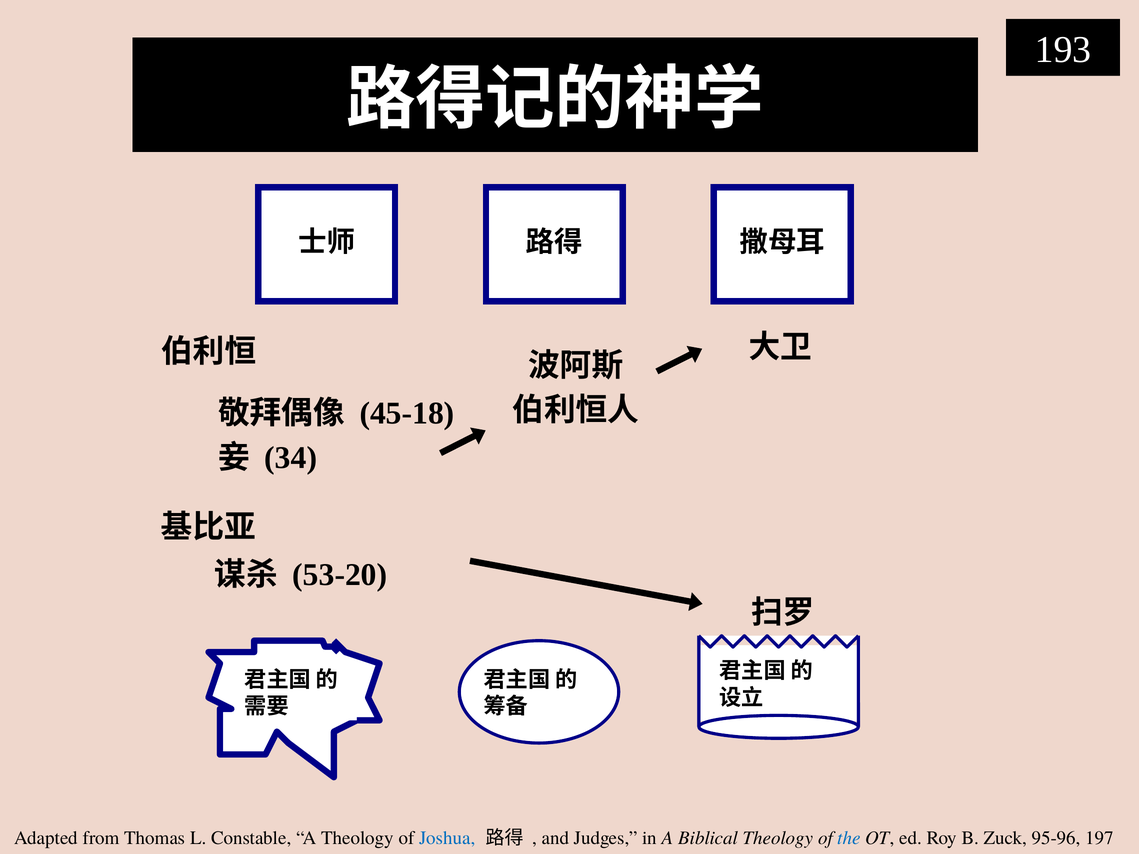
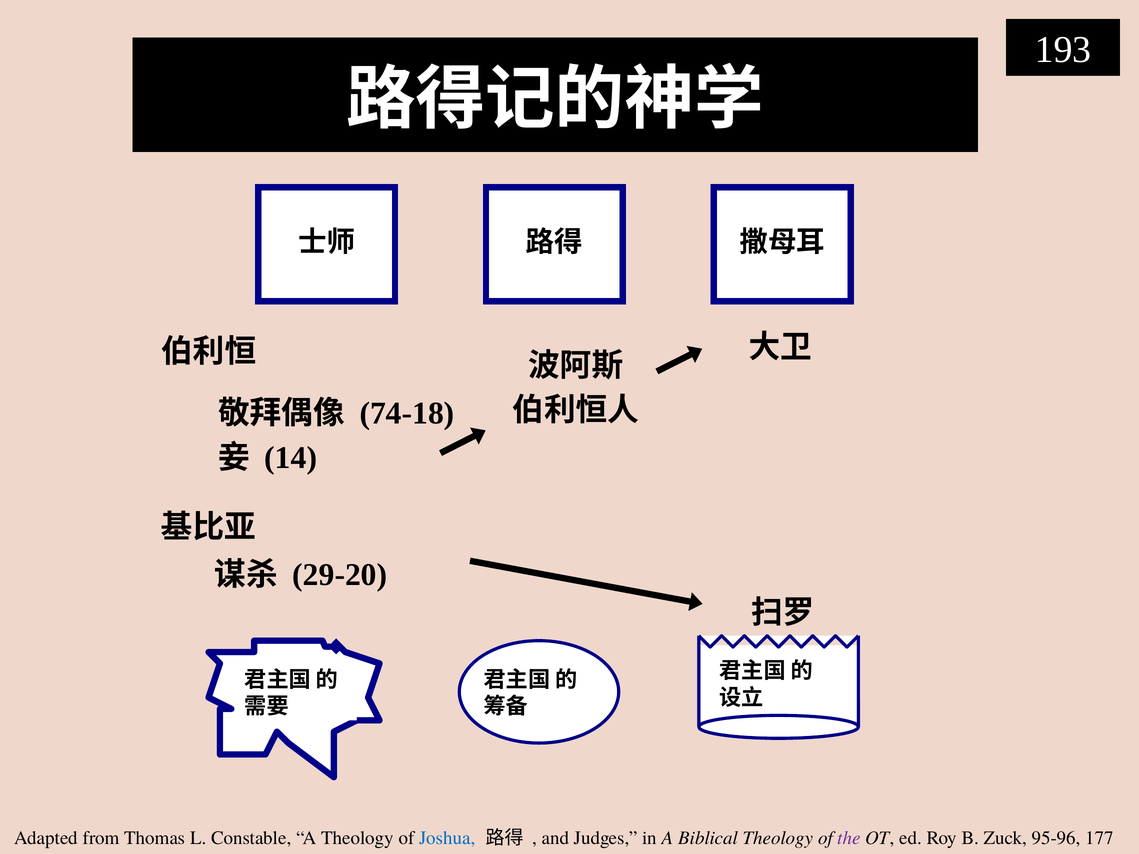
45-18: 45-18 -> 74-18 (407, 414)
34: 34 -> 14 (291, 458)
53-20: 53-20 -> 29-20 (340, 575)
the colour: blue -> purple (849, 838)
197: 197 -> 177 (1100, 838)
